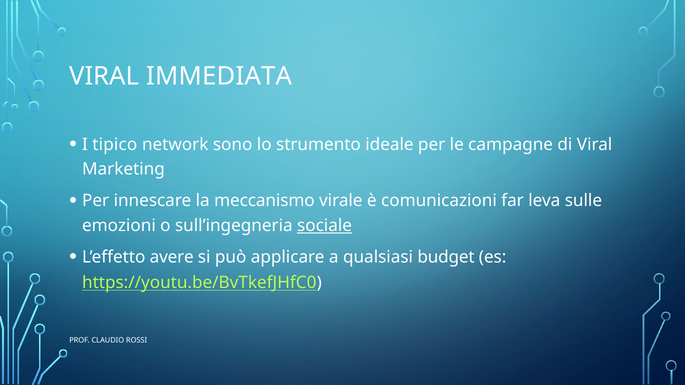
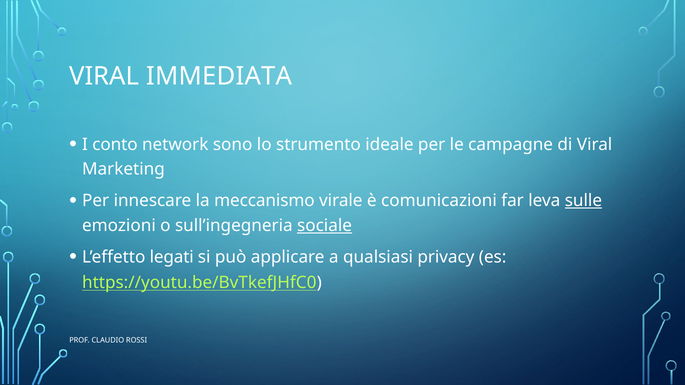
tipico: tipico -> conto (115, 145)
sulle underline: none -> present (583, 201)
avere: avere -> legati (172, 257)
budget: budget -> privacy (446, 257)
